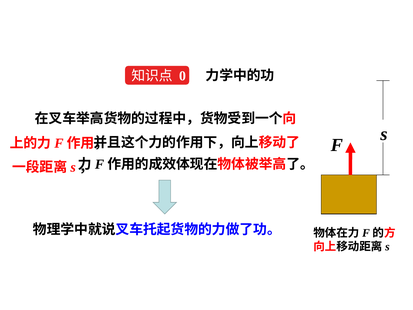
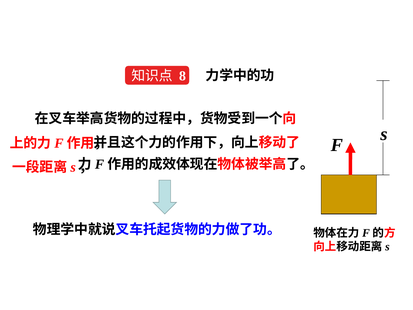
0: 0 -> 8 (182, 76)
